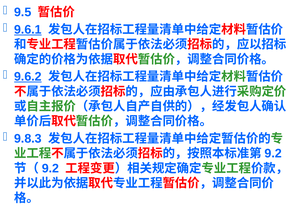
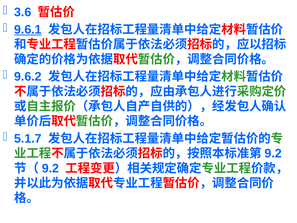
9.5: 9.5 -> 3.6 (23, 12)
9.6.2 underline: present -> none (28, 77)
9.8.3: 9.8.3 -> 5.1.7 (28, 138)
